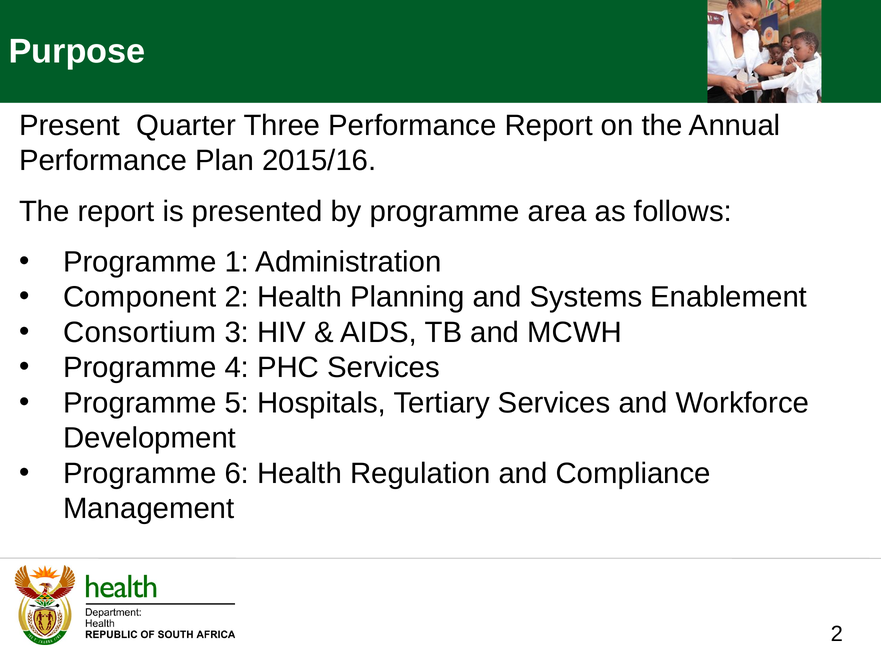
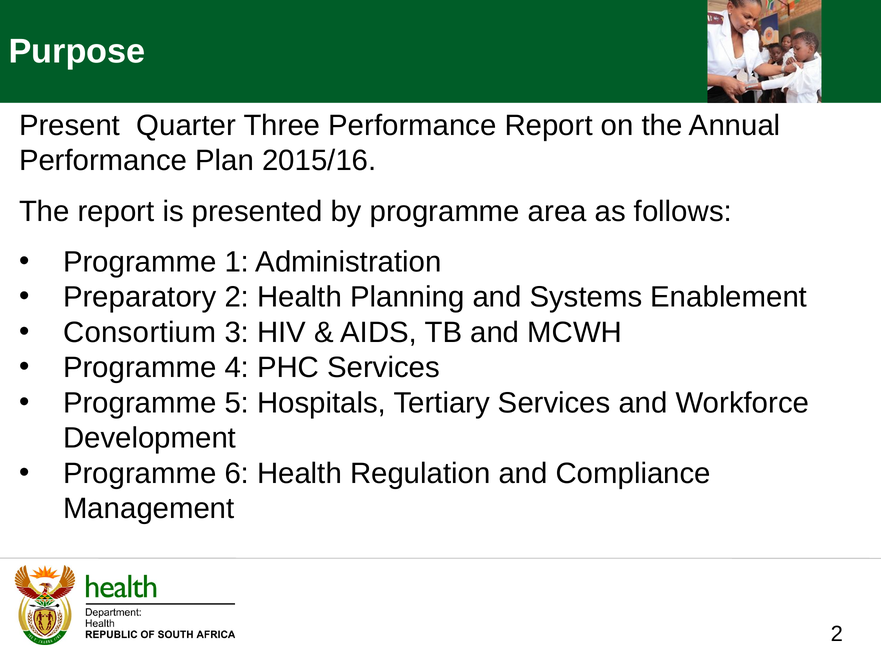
Component: Component -> Preparatory (140, 297)
